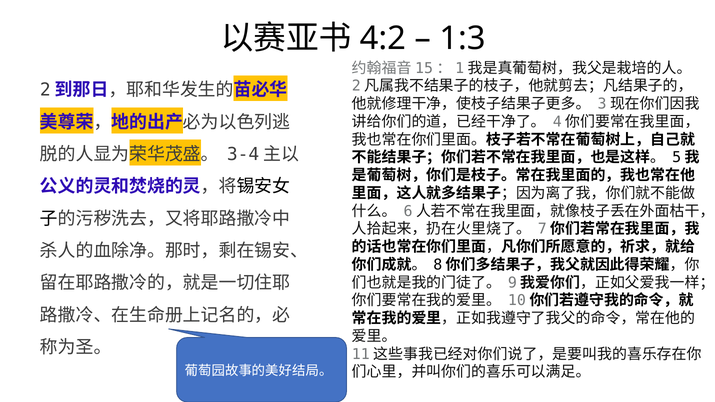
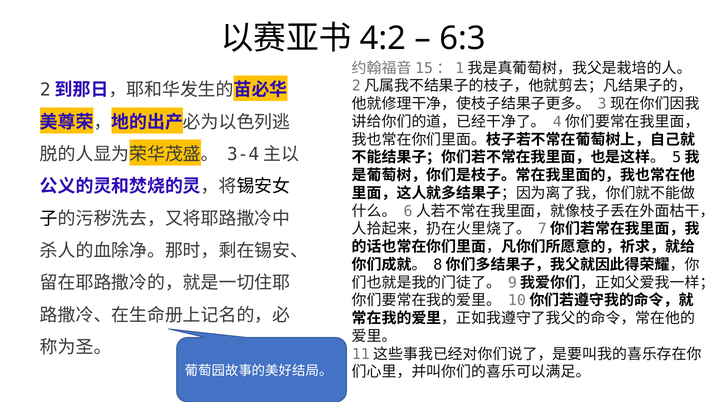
1:3: 1:3 -> 6:3 (462, 39)
